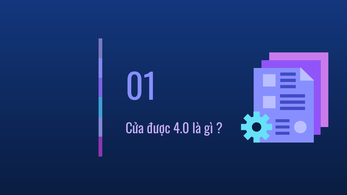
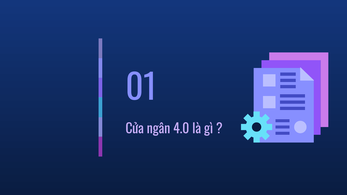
được: được -> ngân (159, 129)
